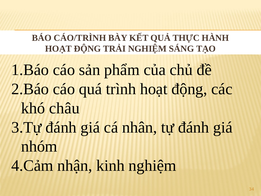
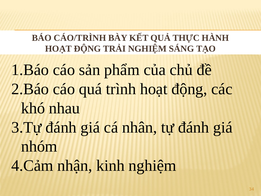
châu: châu -> nhau (64, 108)
